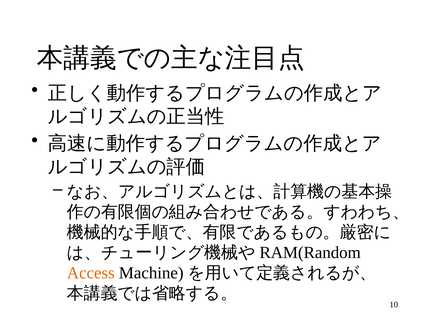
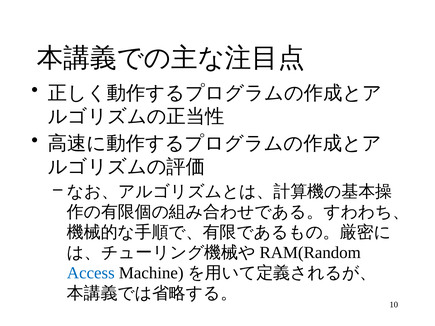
Access colour: orange -> blue (91, 273)
